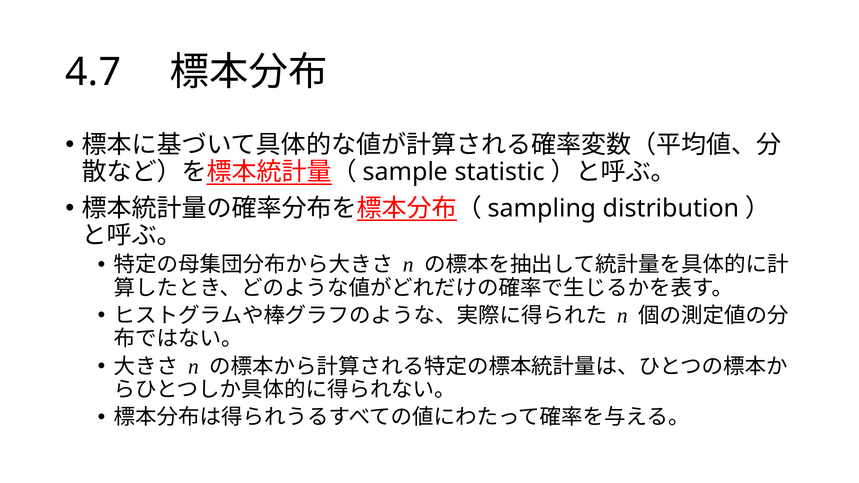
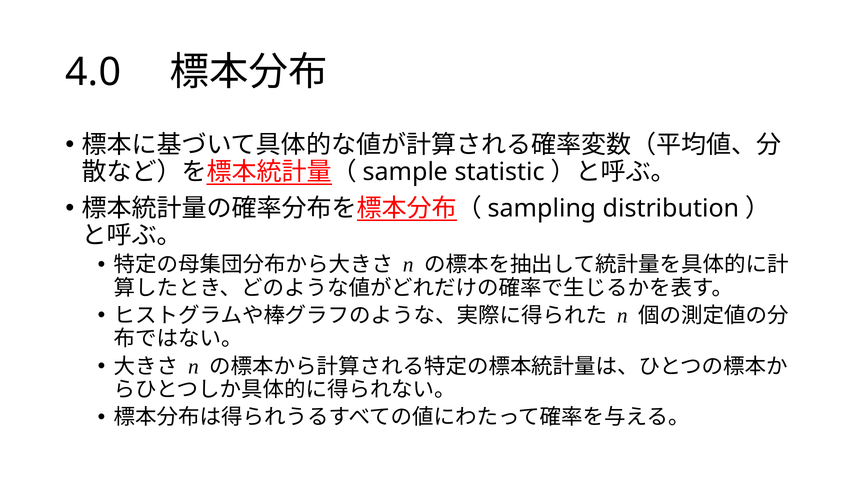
4.7: 4.7 -> 4.0 (93, 72)
